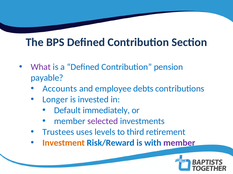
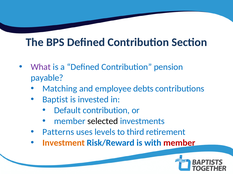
Accounts: Accounts -> Matching (60, 89)
Longer: Longer -> Baptist (55, 100)
Default immediately: immediately -> contribution (106, 111)
selected colour: purple -> black (103, 122)
Trustees: Trustees -> Patterns (58, 133)
member colour: purple -> red (179, 143)
